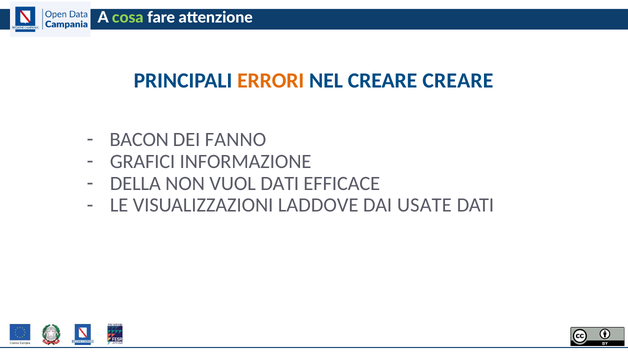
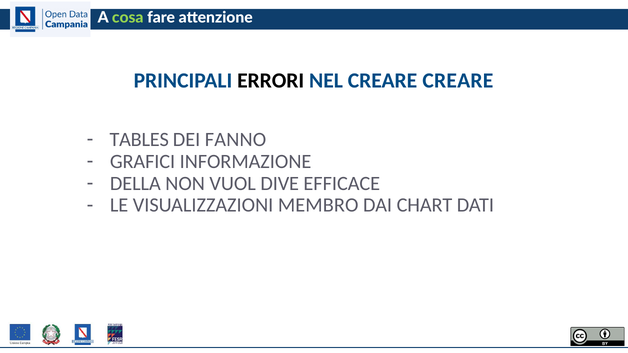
ERRORI colour: orange -> black (271, 81)
BACON: BACON -> TABLES (139, 140)
VUOL DATI: DATI -> DIVE (280, 183)
LADDOVE: LADDOVE -> MEMBRO (318, 205)
USATE: USATE -> CHART (424, 205)
